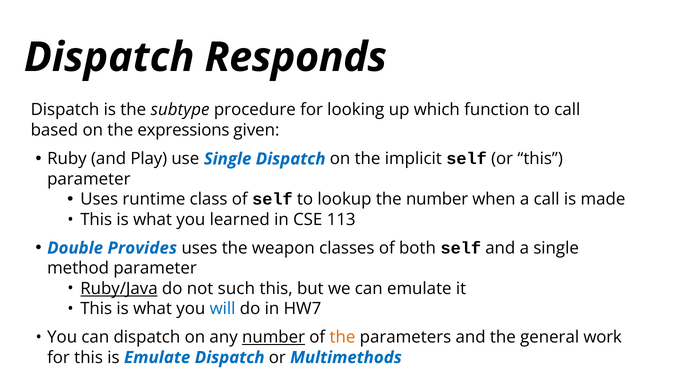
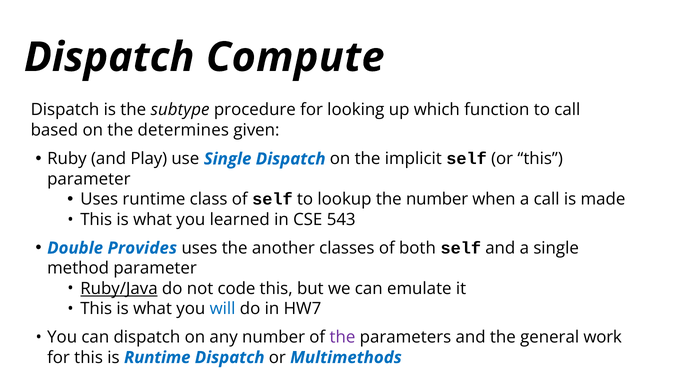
Responds: Responds -> Compute (295, 57)
expressions: expressions -> determines (183, 130)
113: 113 -> 543 (341, 220)
weapon: weapon -> another (283, 248)
such: such -> code (236, 288)
number underline: present -> none (274, 337)
the colour: orange -> purple (342, 337)
is Emulate: Emulate -> Runtime (157, 357)
